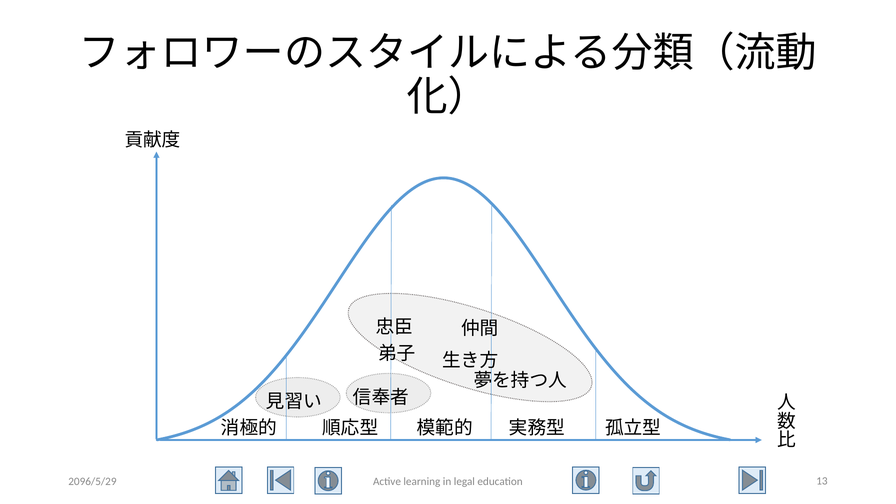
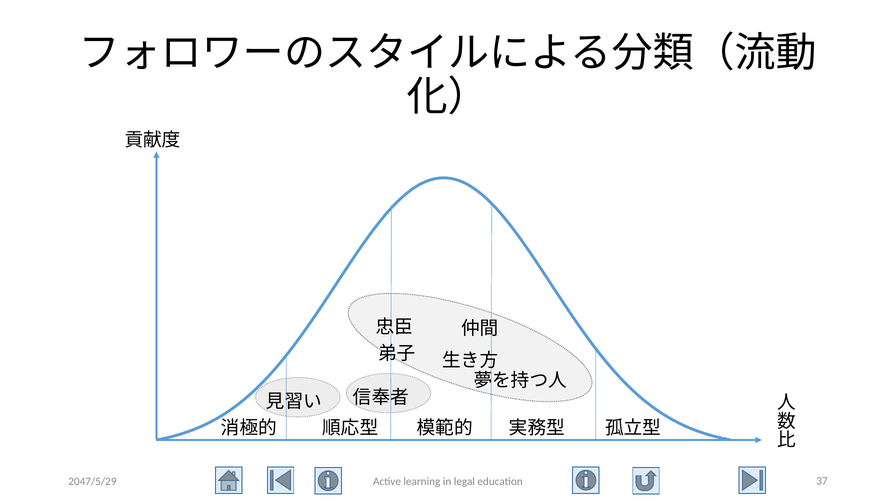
2096/5/29: 2096/5/29 -> 2047/5/29 (92, 481)
13: 13 -> 37 (822, 481)
